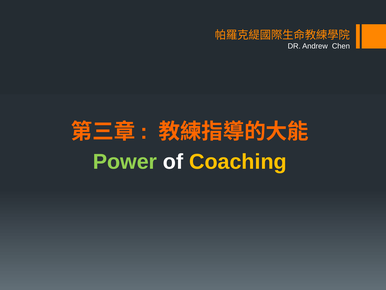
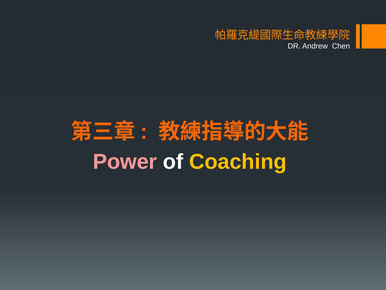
Power colour: light green -> pink (125, 161)
